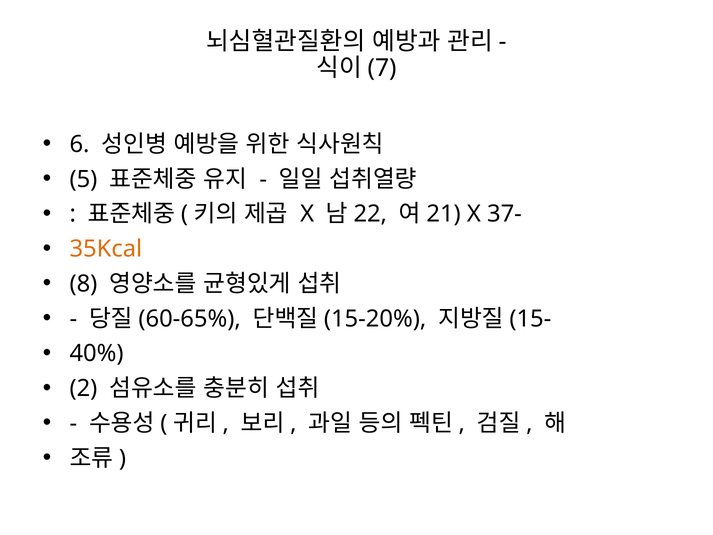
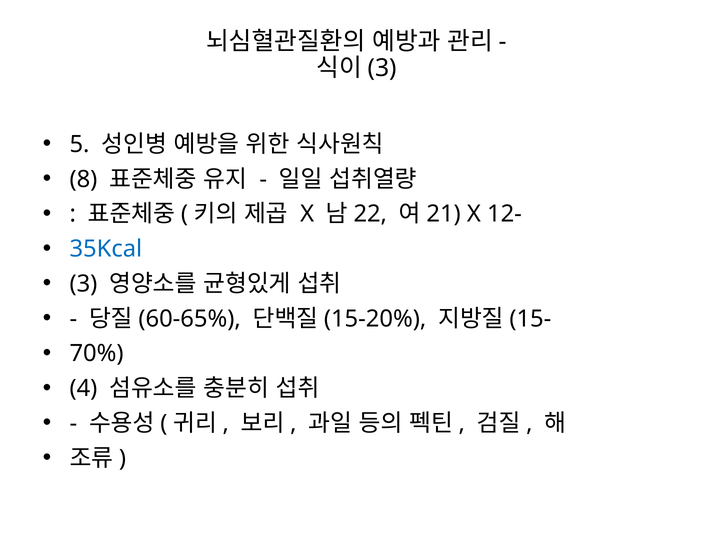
7: 7 -> 3 (382, 68)
6: 6 -> 5 (80, 144)
5: 5 -> 8 (83, 179)
37-: 37- -> 12- (504, 214)
35Kcal colour: orange -> blue (106, 249)
8: 8 -> 3 (83, 284)
40%: 40% -> 70% (97, 353)
2: 2 -> 4 (83, 388)
